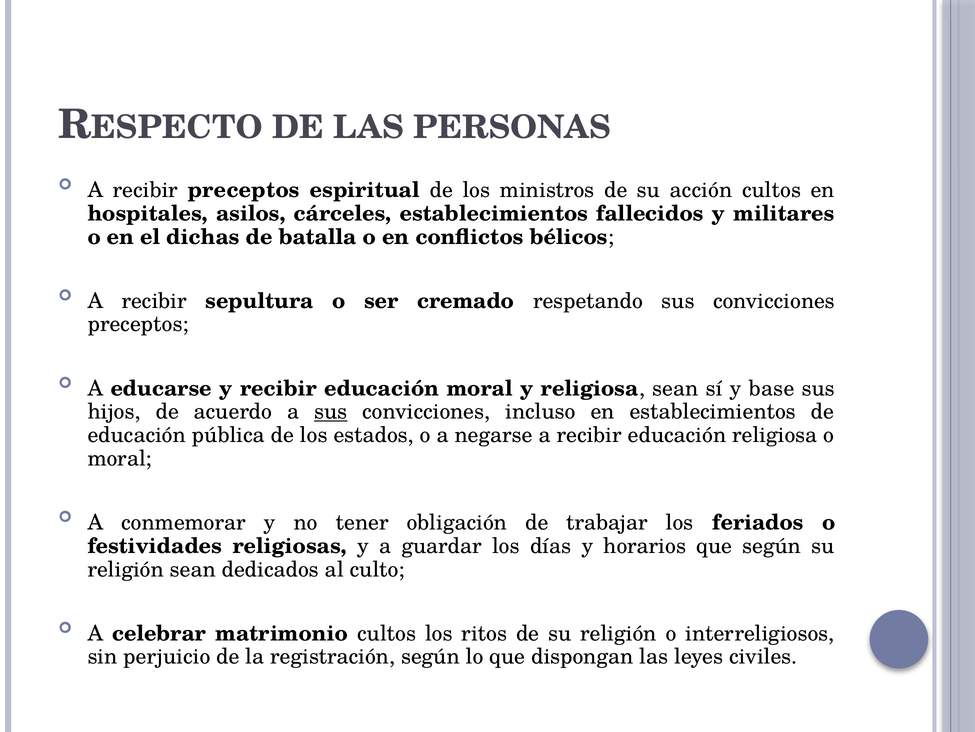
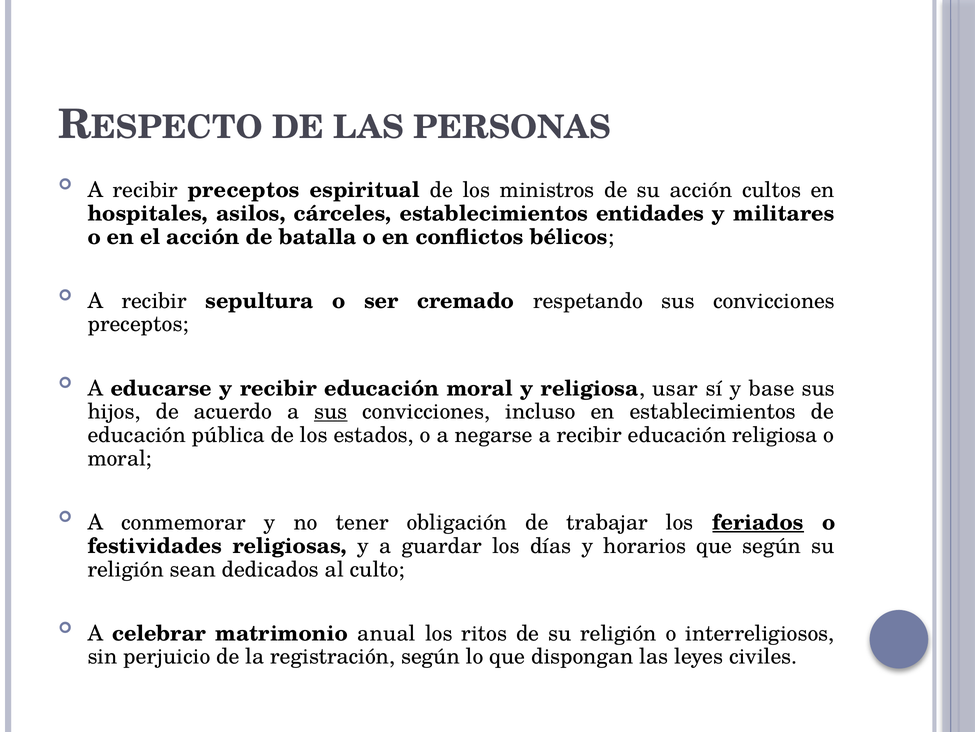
fallecidos: fallecidos -> entidades (650, 213)
el dichas: dichas -> acción (203, 237)
religiosa sean: sean -> usar (675, 388)
feriados underline: none -> present (758, 522)
matrimonio cultos: cultos -> anual (387, 633)
